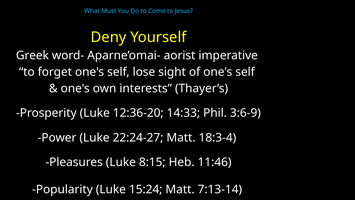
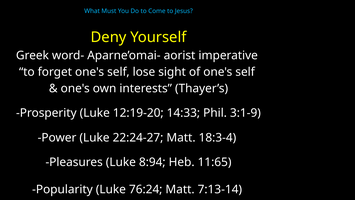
12:36-20: 12:36-20 -> 12:19-20 (138, 113)
3:6-9: 3:6-9 -> 3:1-9 (245, 113)
8:15: 8:15 -> 8:94 (152, 162)
11:46: 11:46 -> 11:65 (215, 162)
15:24: 15:24 -> 76:24 (146, 189)
